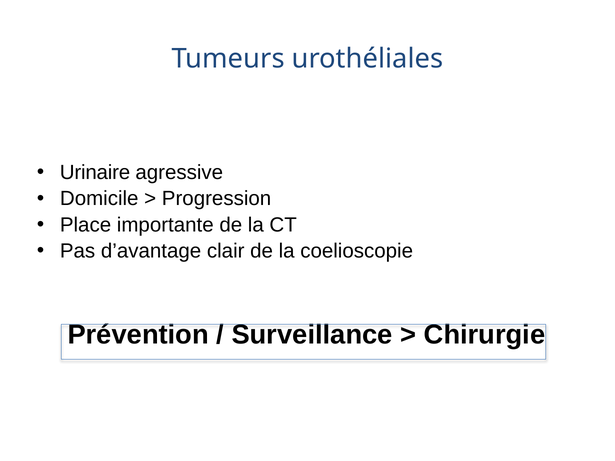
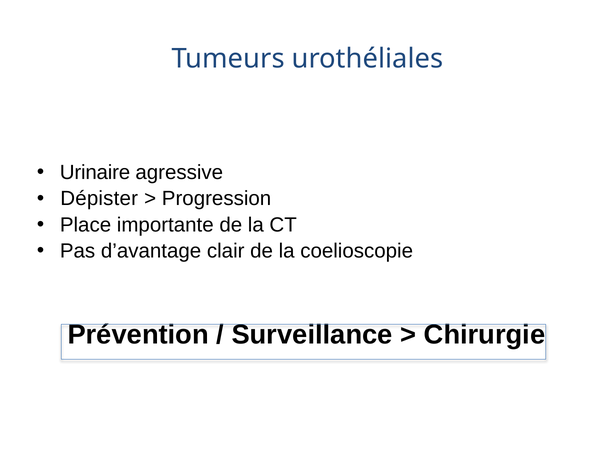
Domicile: Domicile -> Dépister (99, 199)
